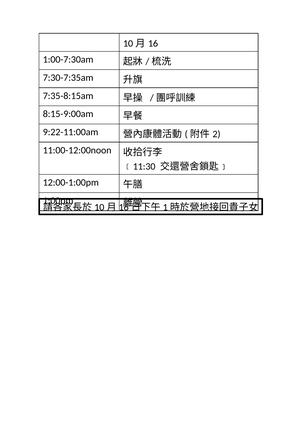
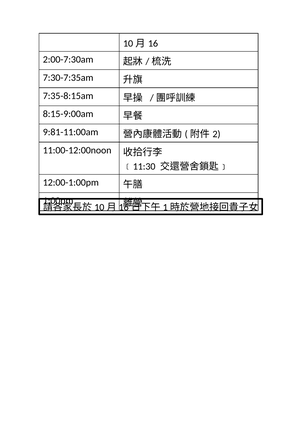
1:00-7:30am: 1:00-7:30am -> 2:00-7:30am (68, 59)
9:22-11:00am: 9:22-11:00am -> 9:81-11:00am (71, 132)
